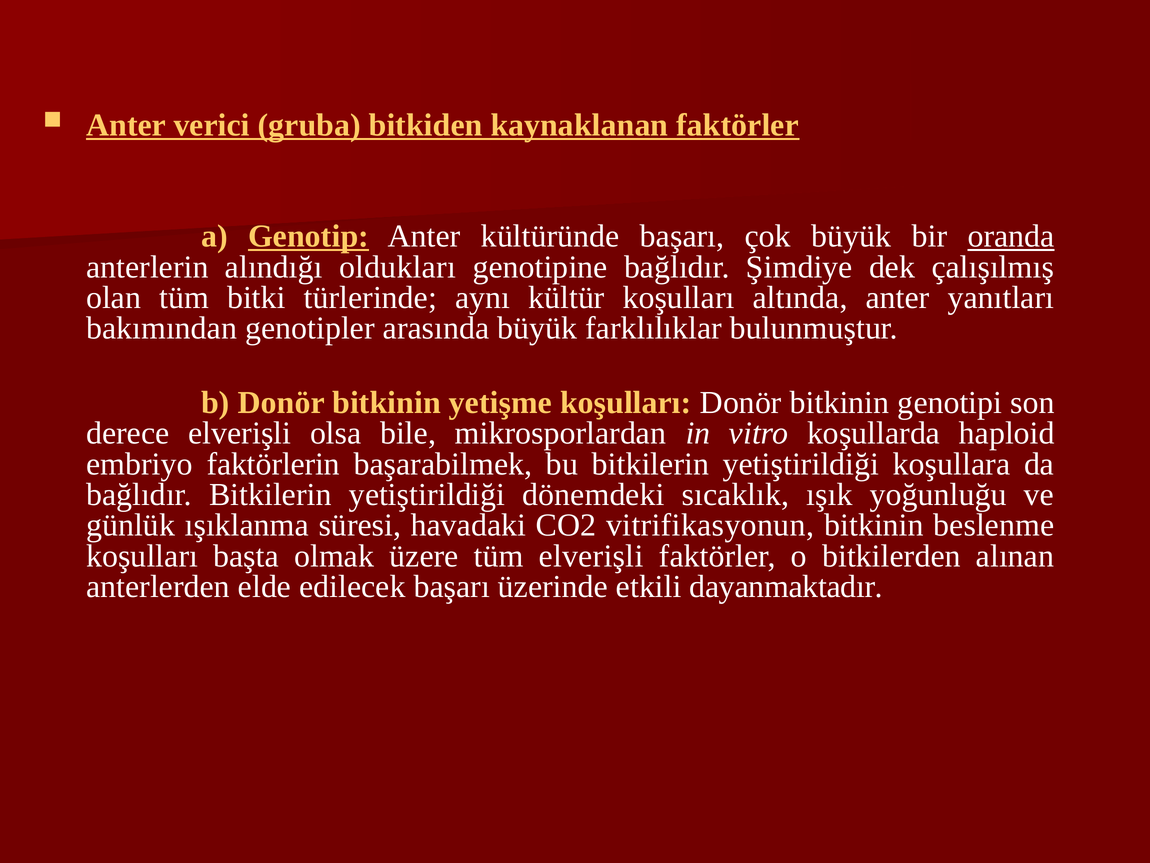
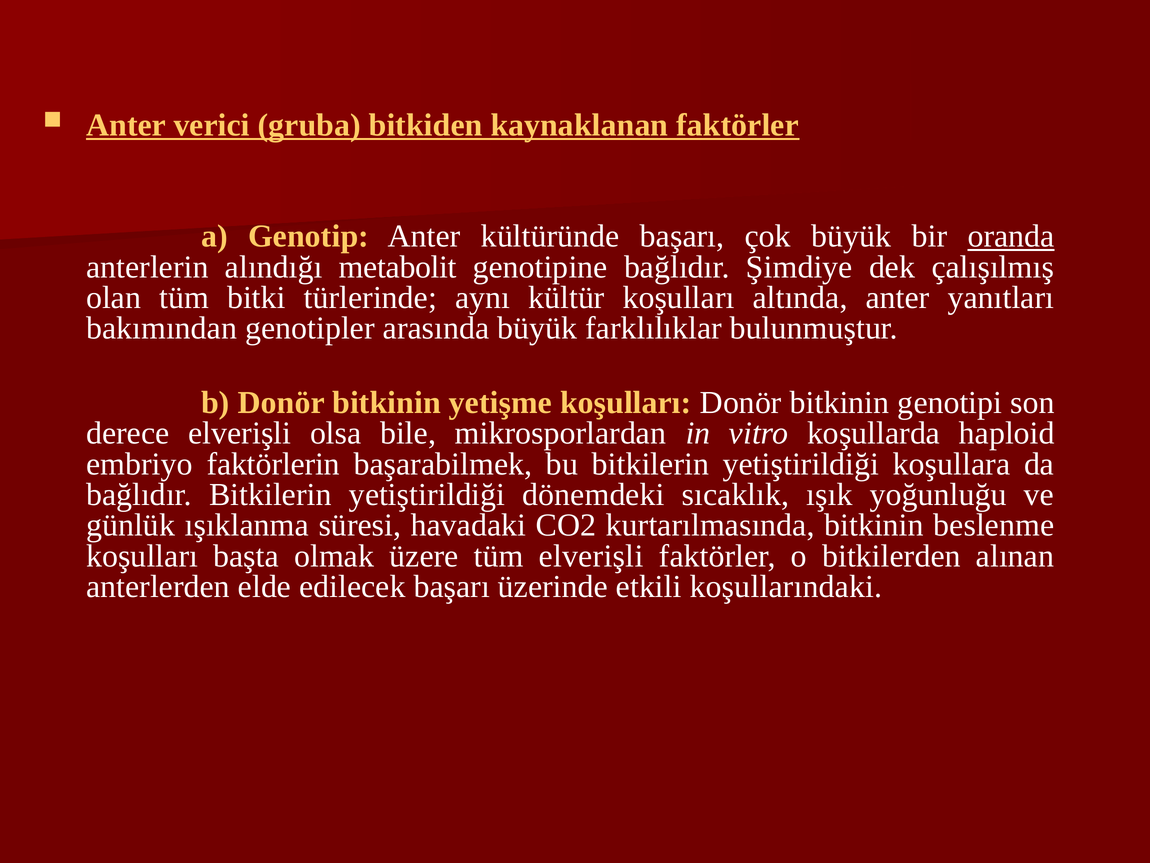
Genotip underline: present -> none (309, 236)
oldukları: oldukları -> metabolit (398, 267)
vitrifikasyonun: vitrifikasyonun -> kurtarılmasında (710, 525)
dayanmaktadır: dayanmaktadır -> koşullarındaki (786, 587)
